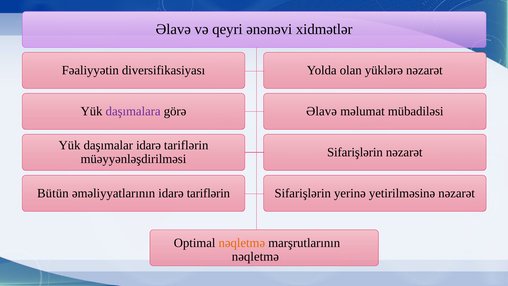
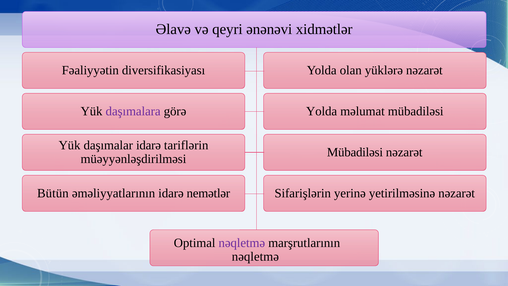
Əlavə: Əlavə -> Yolda (322, 111)
Sifarişlərin: Sifarişlərin -> Mübadiləsi (355, 152)
əməliyyatlarının idarə tariflərin: tariflərin -> nemətlər (208, 193)
nəqletmə colour: orange -> purple (242, 243)
